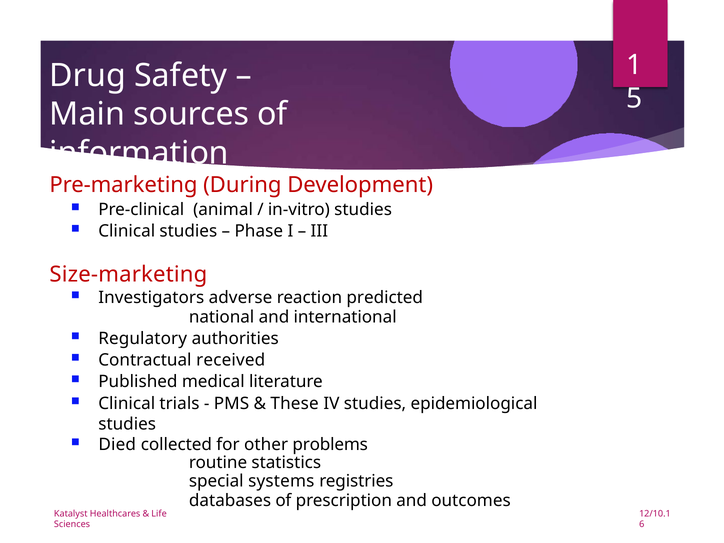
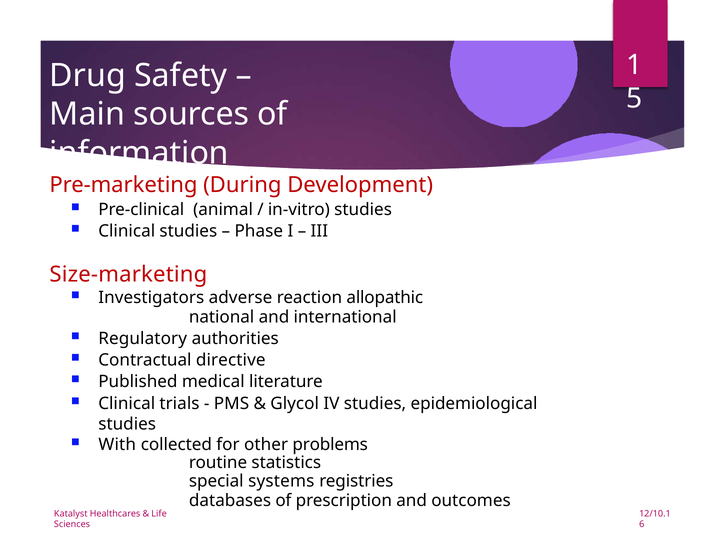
predicted: predicted -> allopathic (385, 298)
received: received -> directive (231, 360)
These: These -> Glycol (295, 403)
Died: Died -> With (117, 444)
